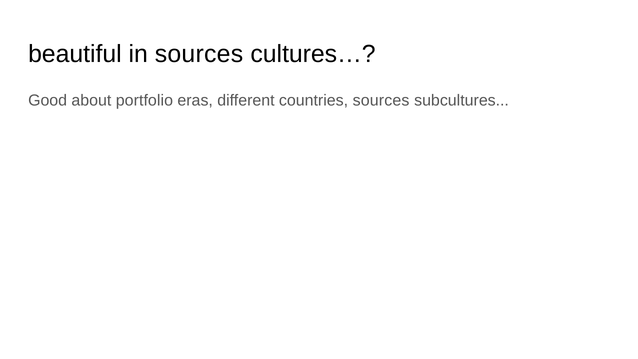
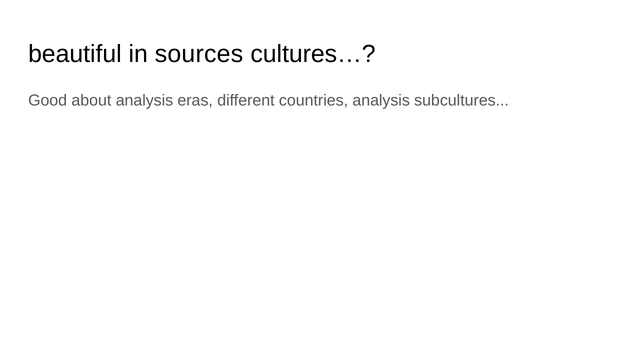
about portfolio: portfolio -> analysis (144, 100)
countries sources: sources -> analysis (381, 100)
